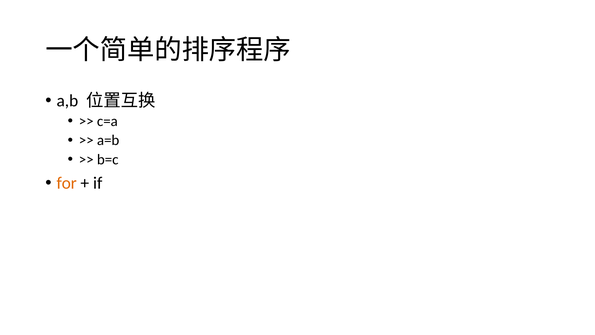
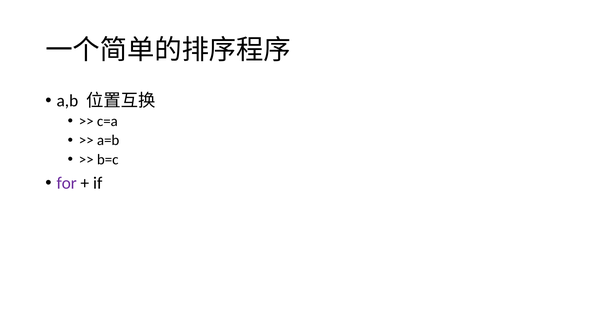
for colour: orange -> purple (67, 183)
